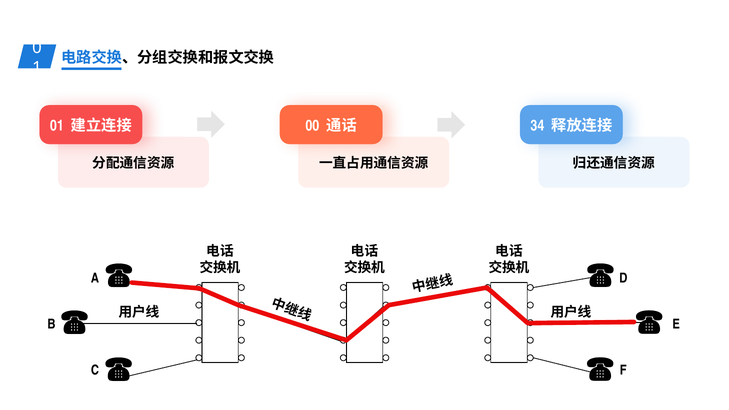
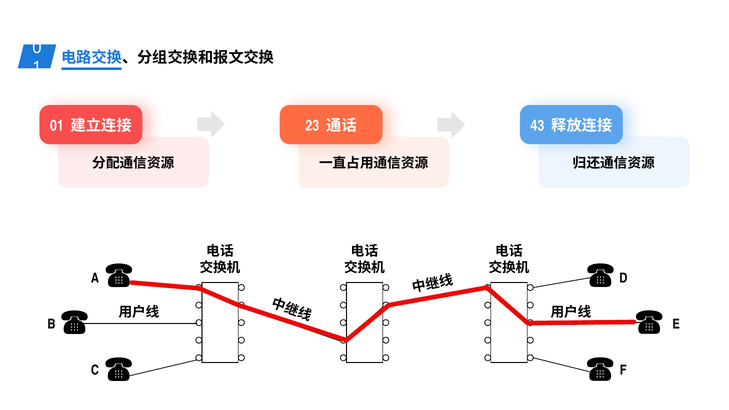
00: 00 -> 23 (312, 126)
34: 34 -> 43 (537, 126)
